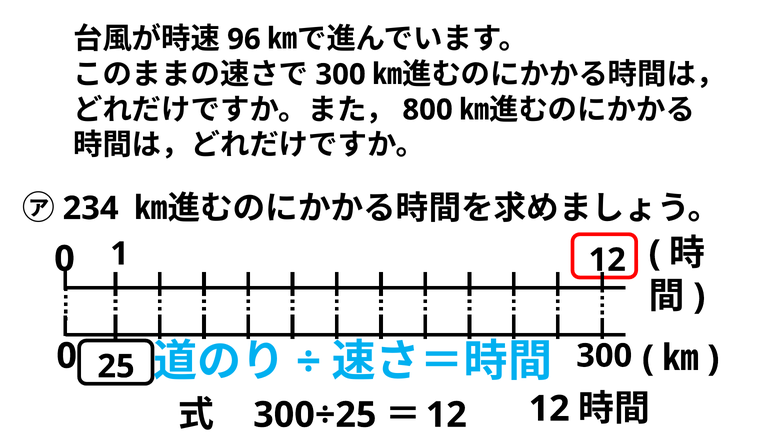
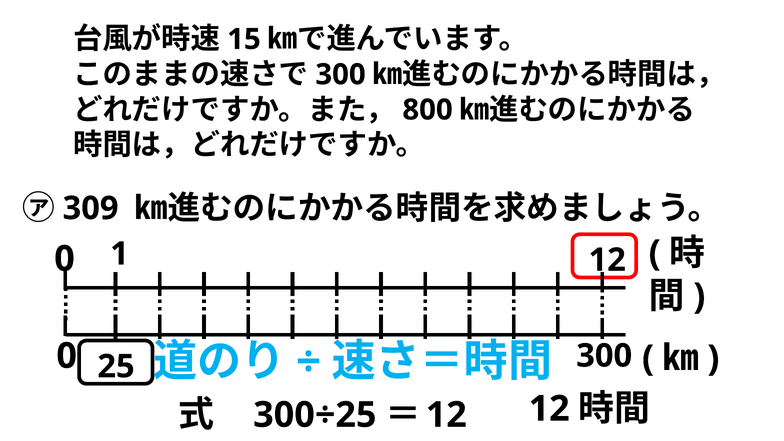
96: 96 -> 15 (244, 39)
234: 234 -> 309 (91, 208)
